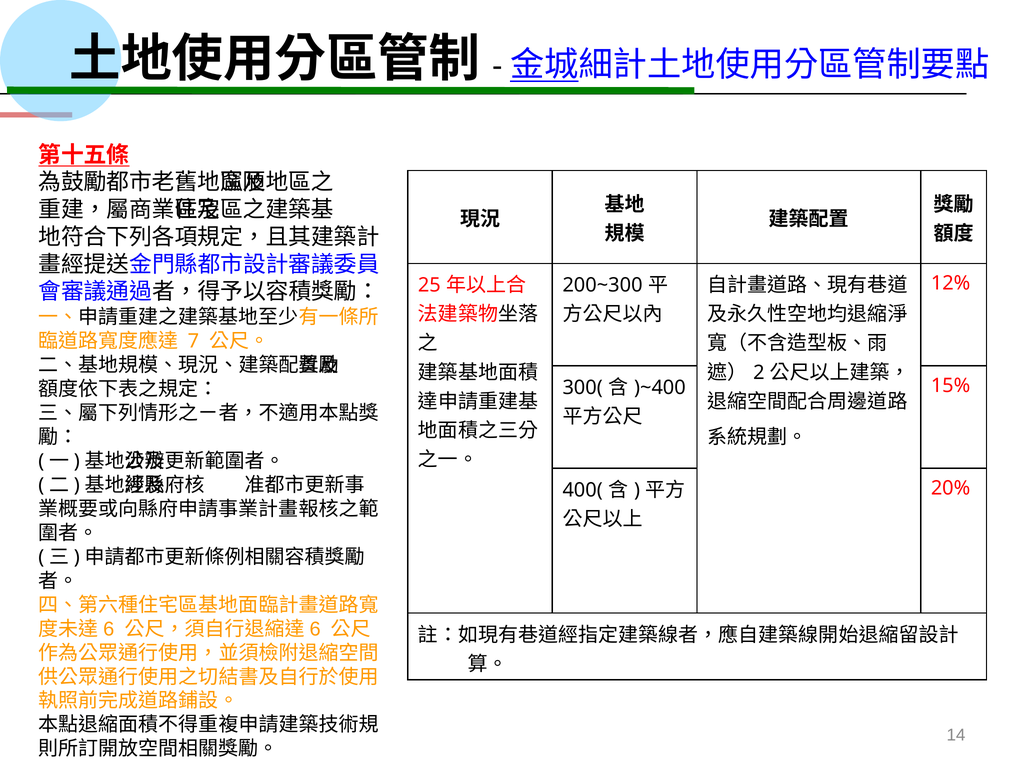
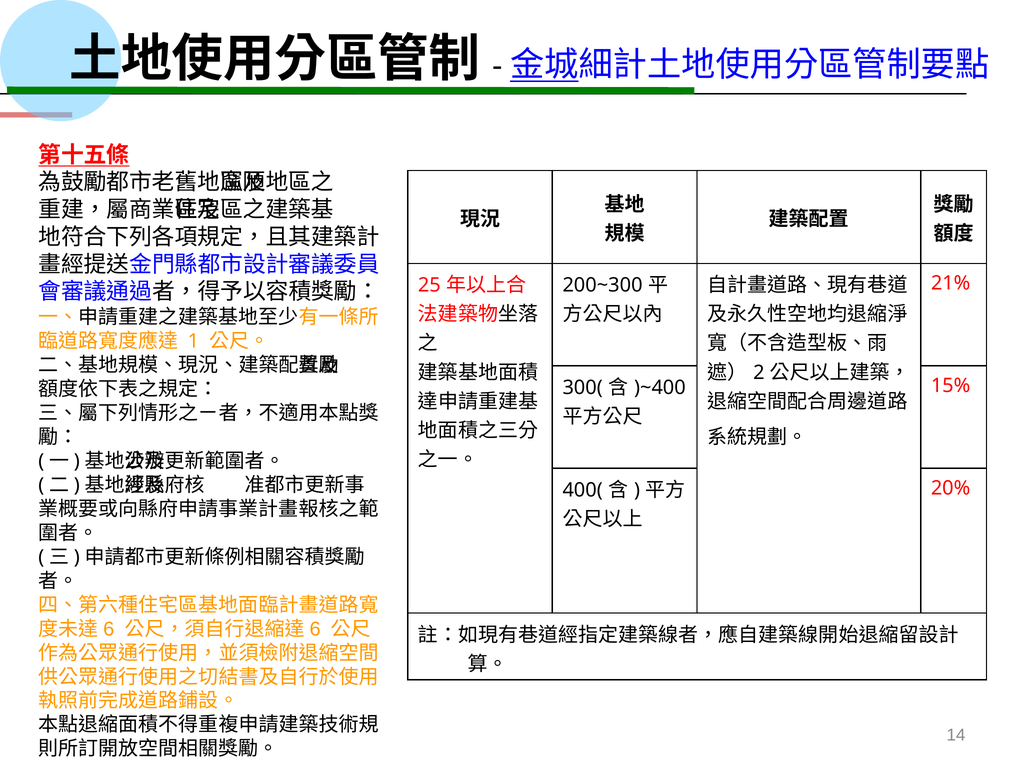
12%: 12% -> 21% (951, 283)
7: 7 -> 1 (193, 341)
